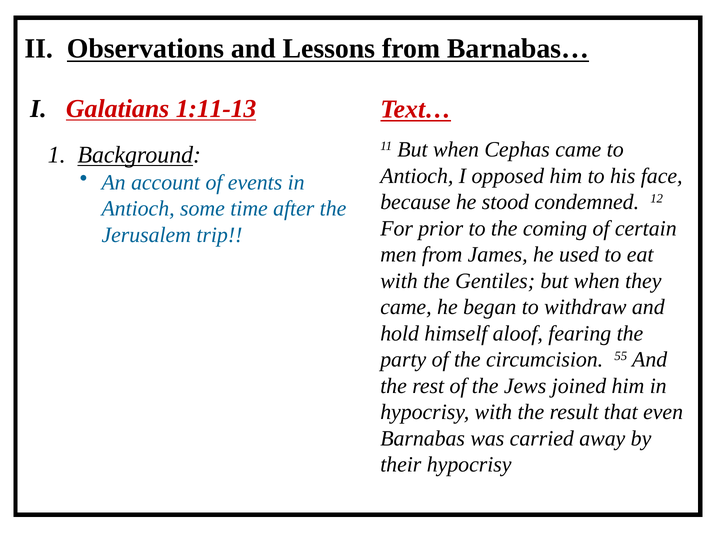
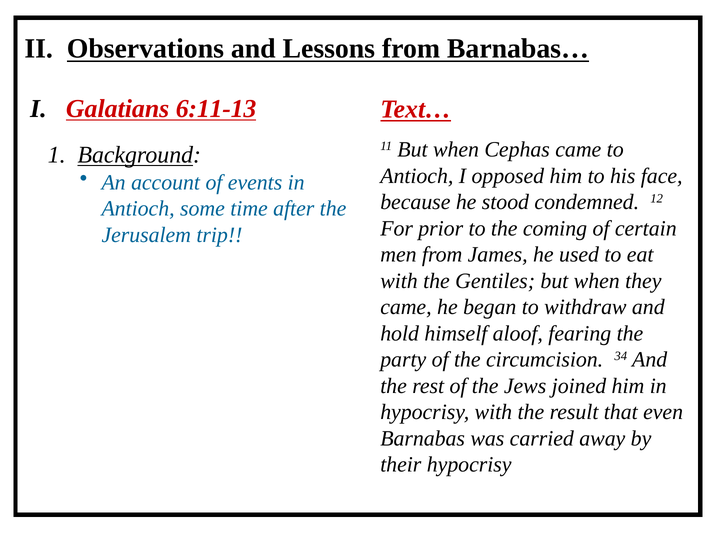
1:11-13: 1:11-13 -> 6:11-13 (216, 108)
55: 55 -> 34 (621, 356)
